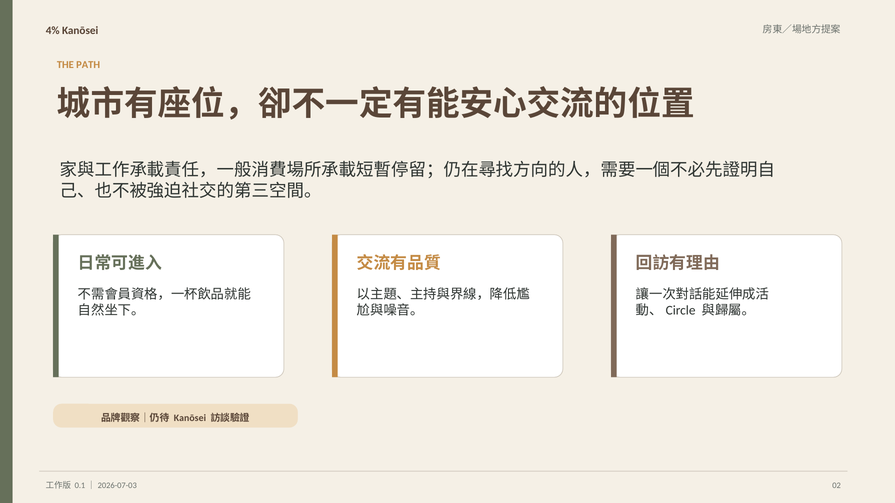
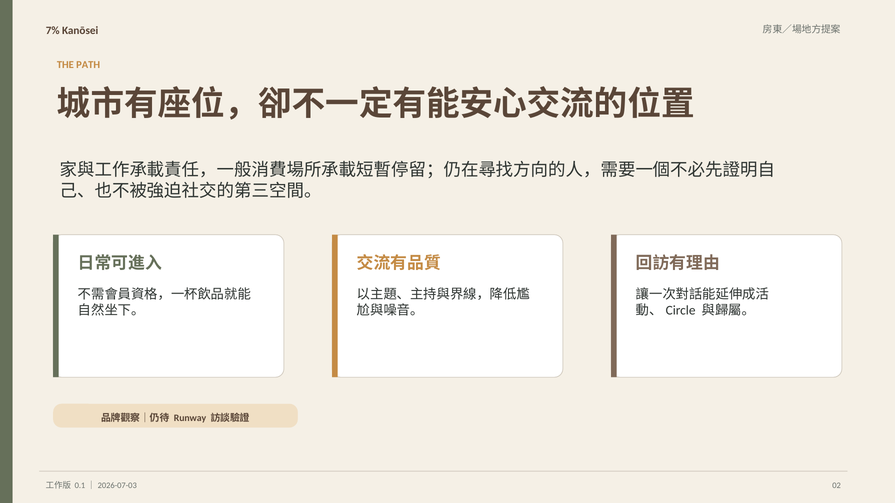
4%: 4% -> 7% (53, 30)
Kanōsei: Kanōsei -> Runway (190, 418)
